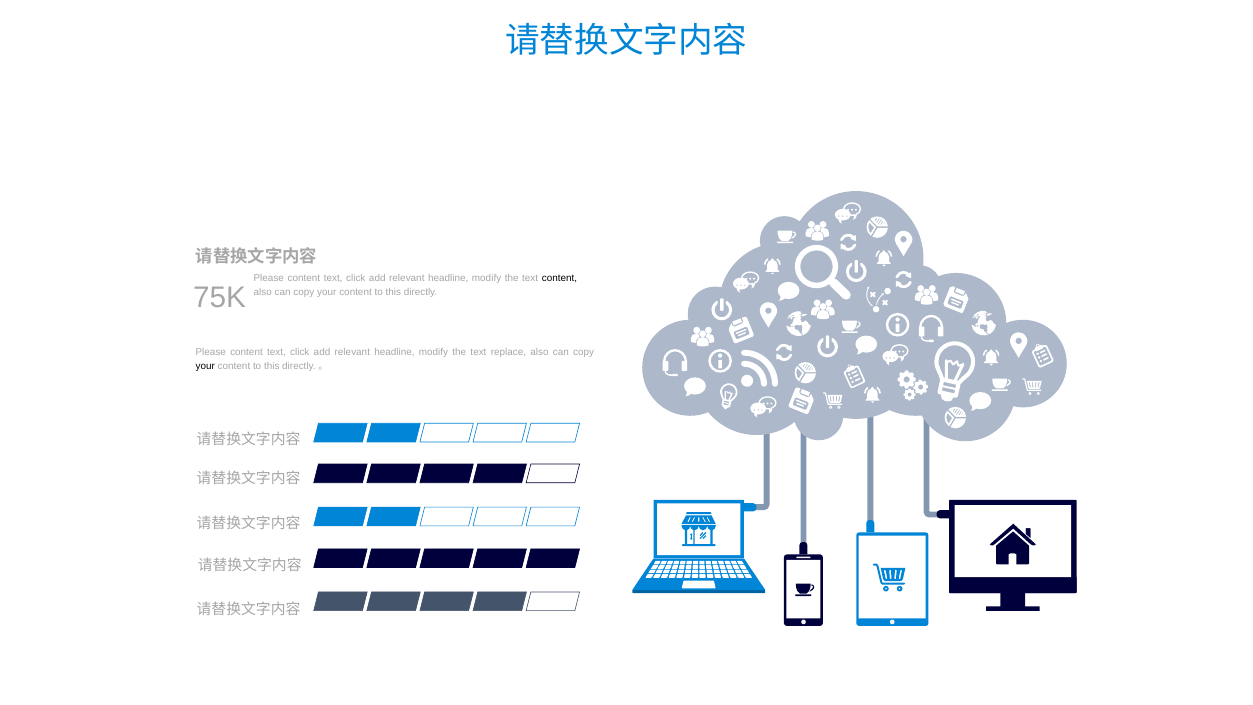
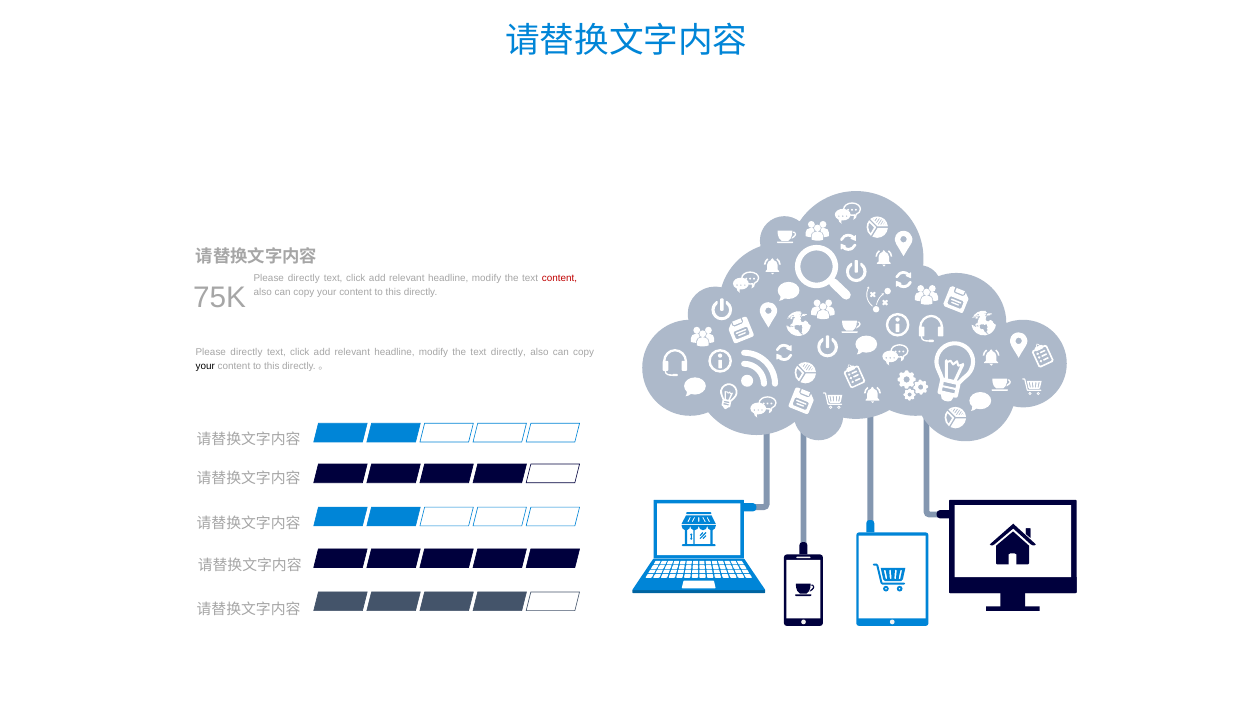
content: content -> directly (304, 278)
content colour: black -> red (559, 278)
content: content -> directly (246, 352)
text replace: replace -> directly (508, 352)
